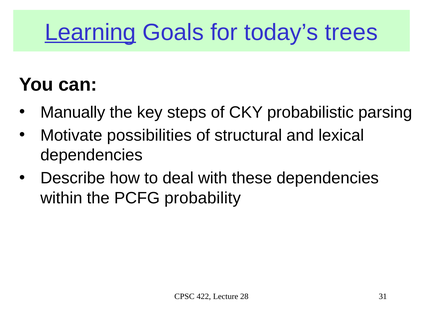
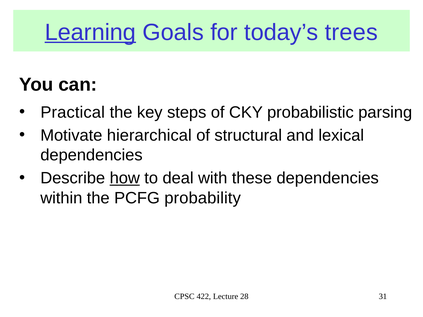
Manually: Manually -> Practical (73, 112)
possibilities: possibilities -> hierarchical (149, 136)
how underline: none -> present (125, 178)
